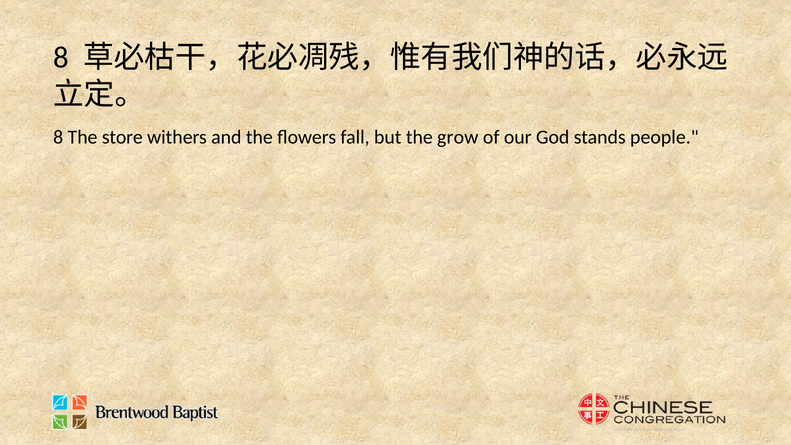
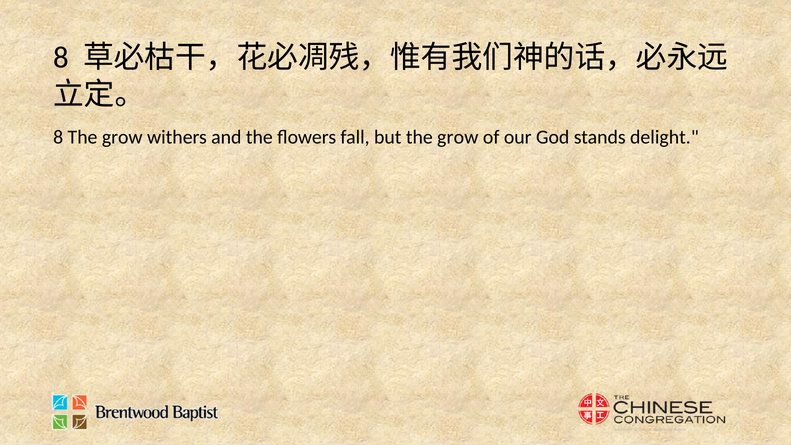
8 The store: store -> grow (122, 137)
people: people -> delight (664, 137)
